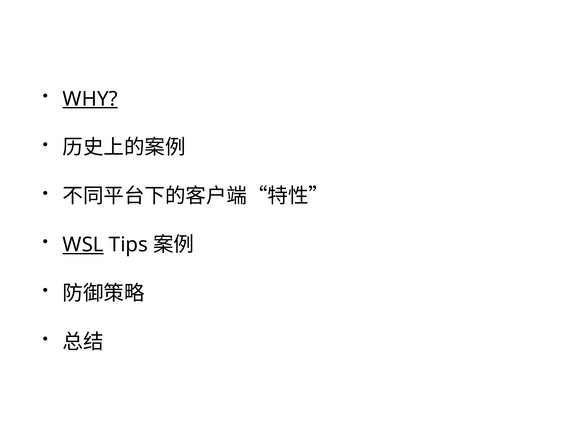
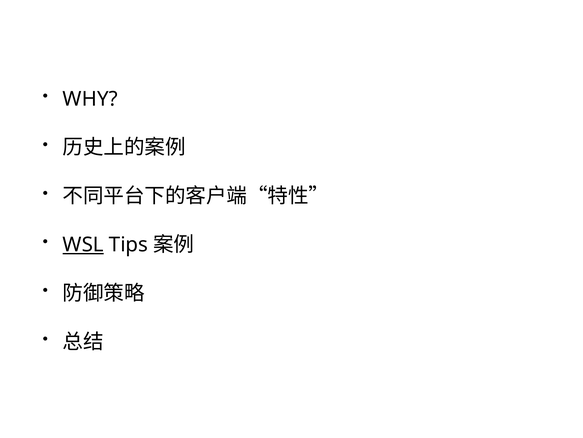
WHY underline: present -> none (90, 99)
